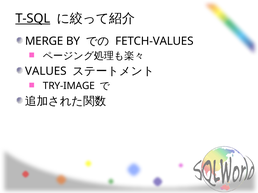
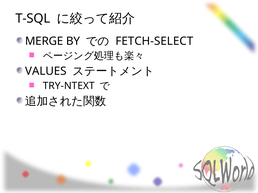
T-SQL underline: present -> none (33, 19)
FETCH-VALUES: FETCH-VALUES -> FETCH-SELECT (154, 41)
TRY-IMAGE: TRY-IMAGE -> TRY-NTEXT (69, 86)
